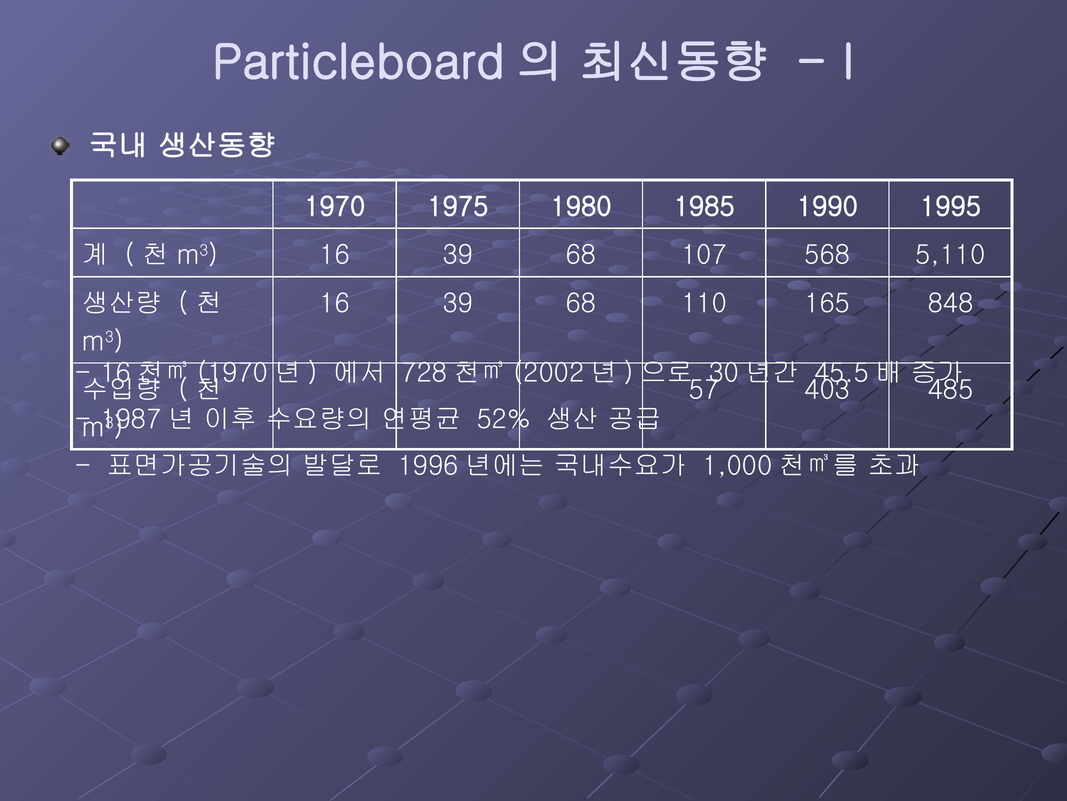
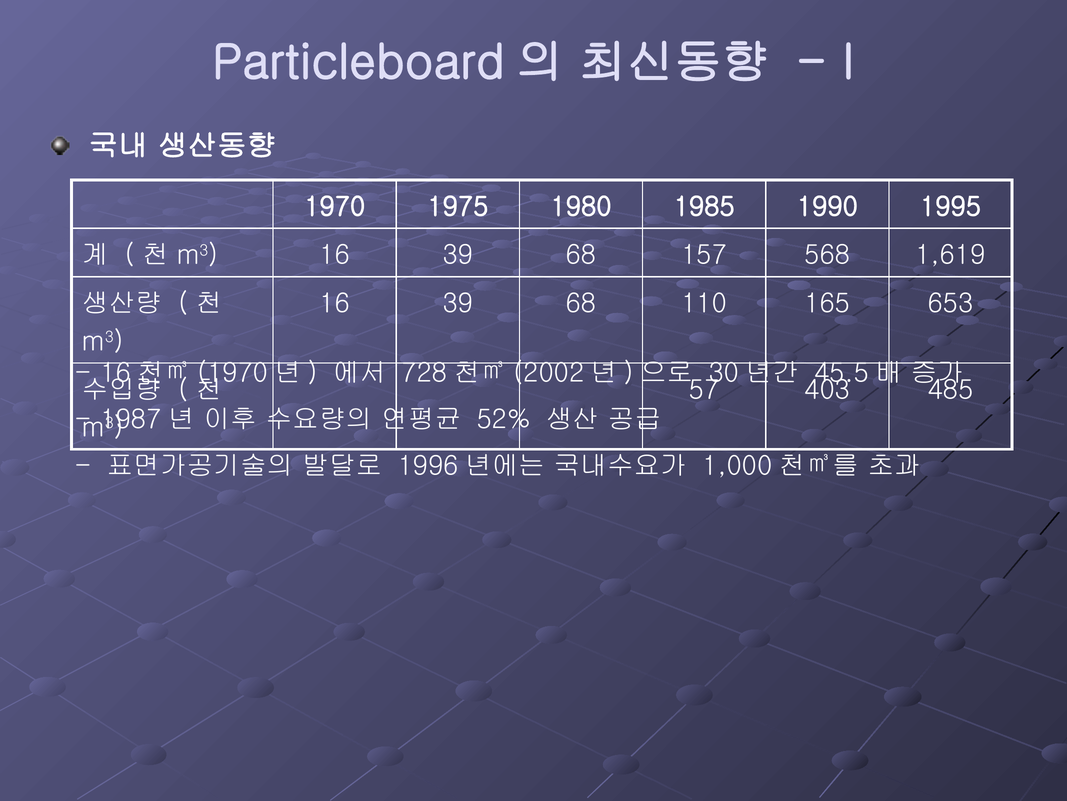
107: 107 -> 157 (704, 255)
5,110: 5,110 -> 1,619 (950, 255)
848: 848 -> 653 (950, 303)
